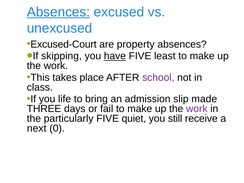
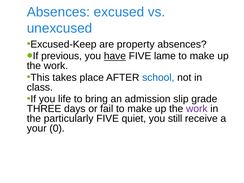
Absences underline: present -> none (58, 12)
Excused-Court: Excused-Court -> Excused-Keep (63, 44)
skipping: skipping -> previous (62, 56)
least: least -> lame (165, 56)
school colour: purple -> blue (158, 78)
made: made -> grade (204, 99)
next: next -> your (37, 128)
